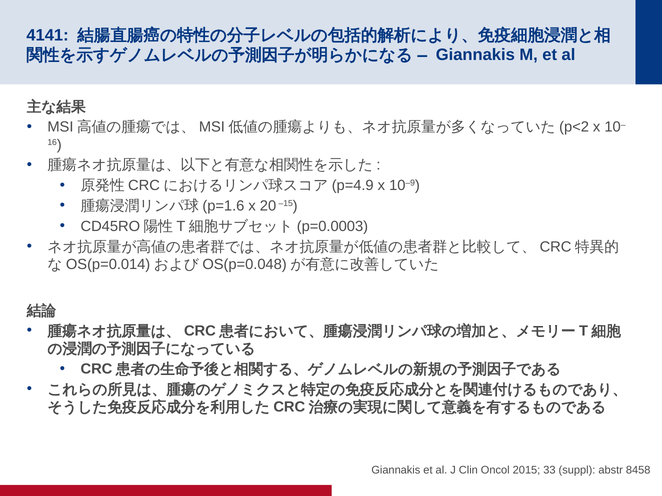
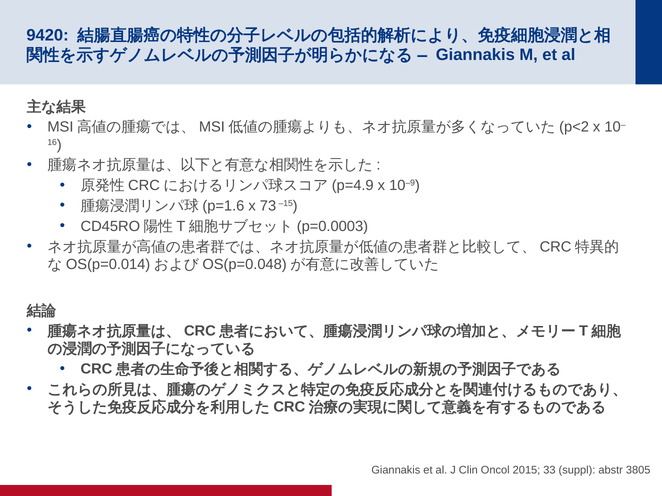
4141: 4141 -> 9420 (48, 35)
20: 20 -> 73 (268, 206)
8458: 8458 -> 3805 (638, 471)
